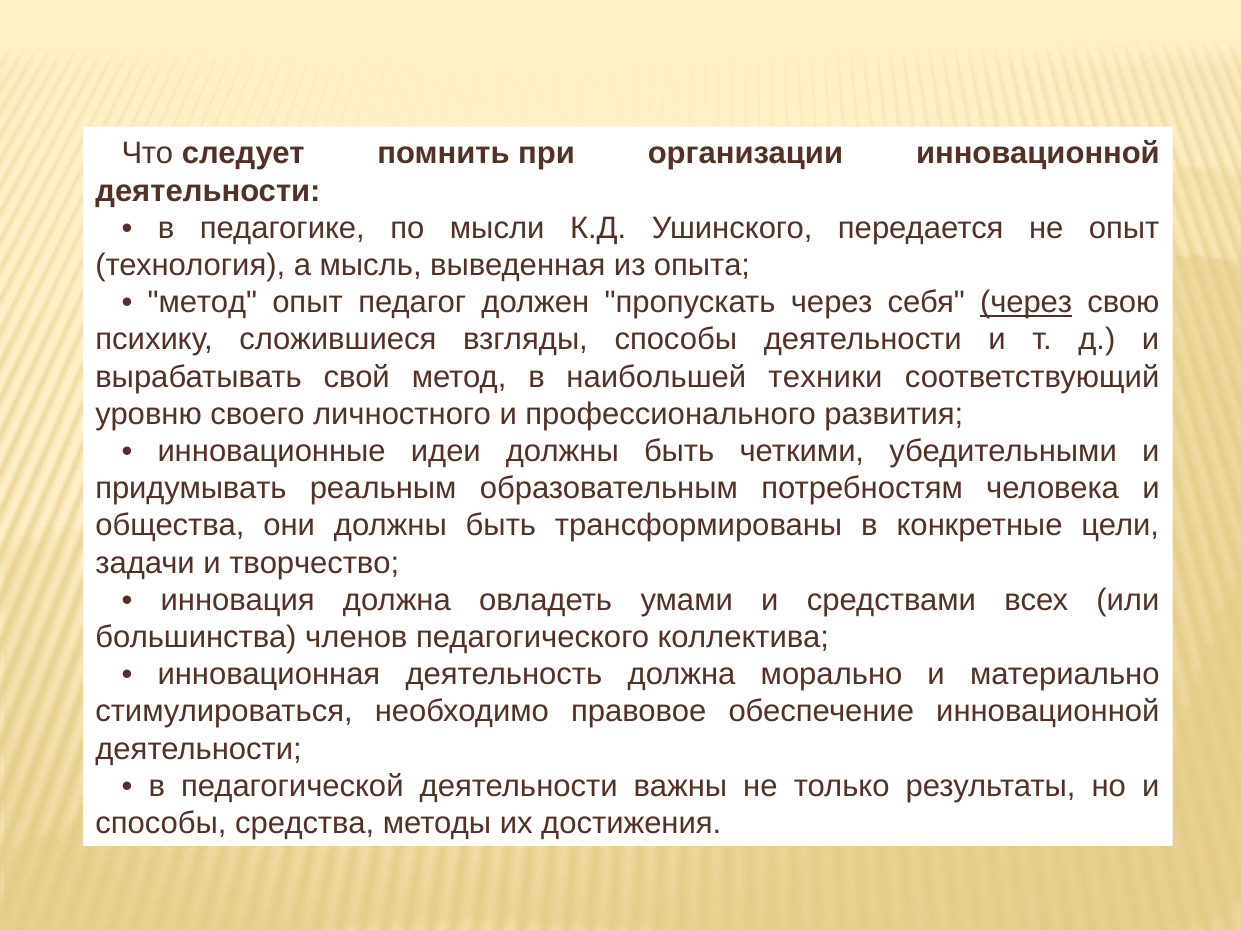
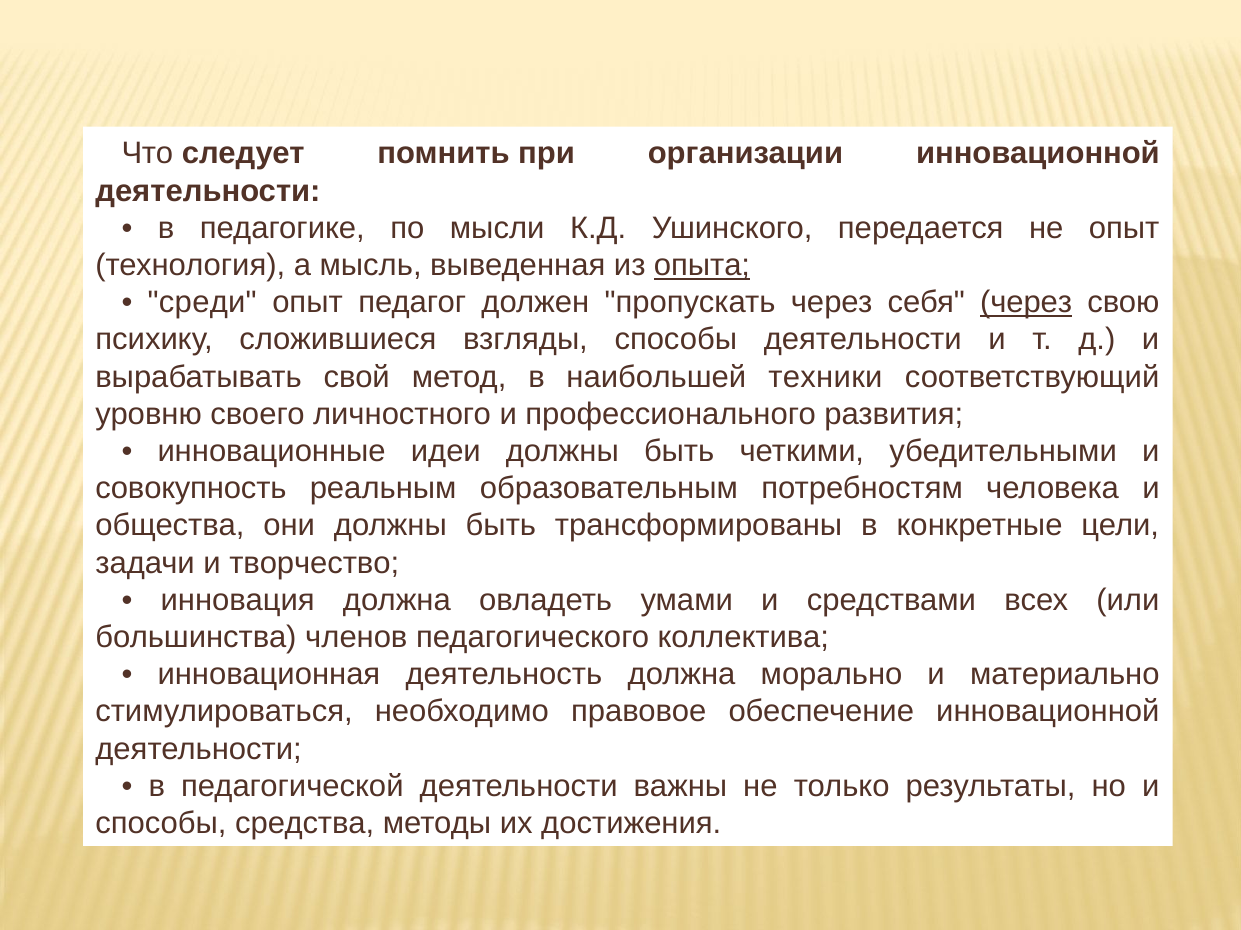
опыта underline: none -> present (702, 265)
метод: метод -> среди (202, 303)
придумывать: придумывать -> совокупность (191, 489)
